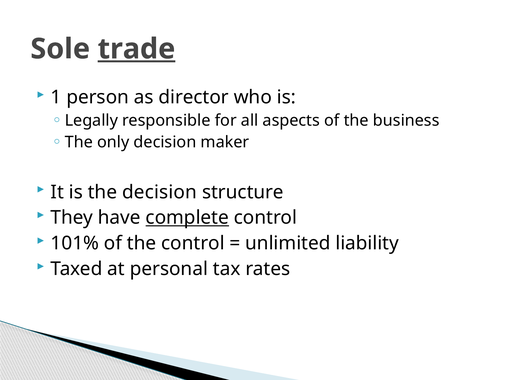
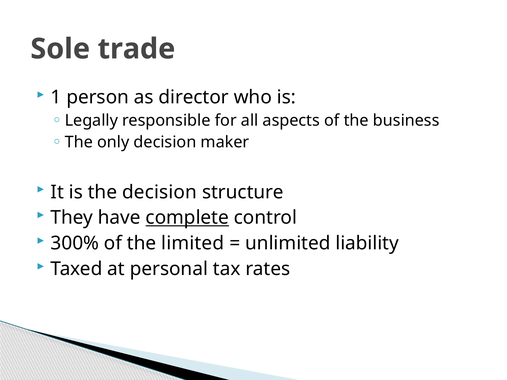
trade underline: present -> none (136, 49)
101%: 101% -> 300% (75, 243)
the control: control -> limited (193, 243)
